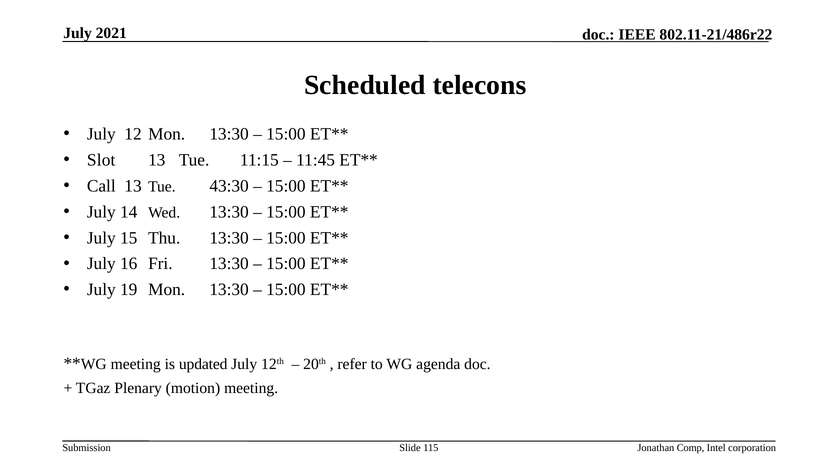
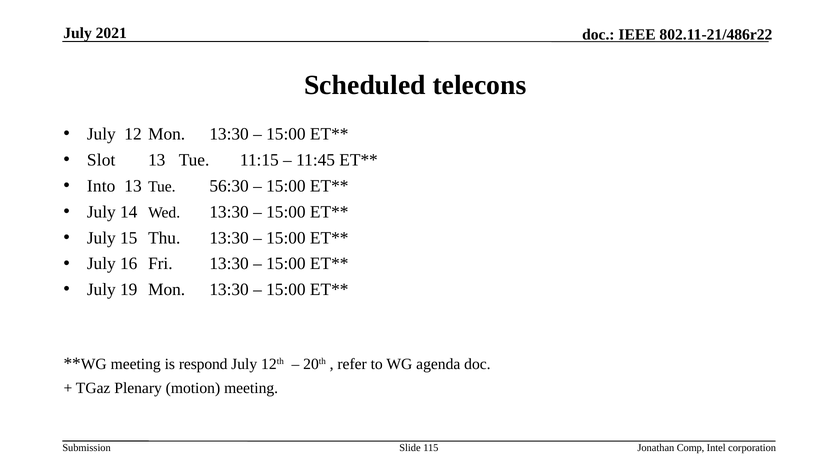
Call: Call -> Into (101, 186)
43:30: 43:30 -> 56:30 (229, 186)
updated: updated -> respond (203, 364)
